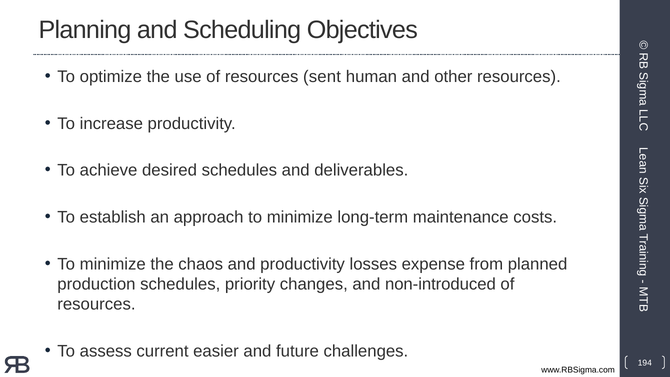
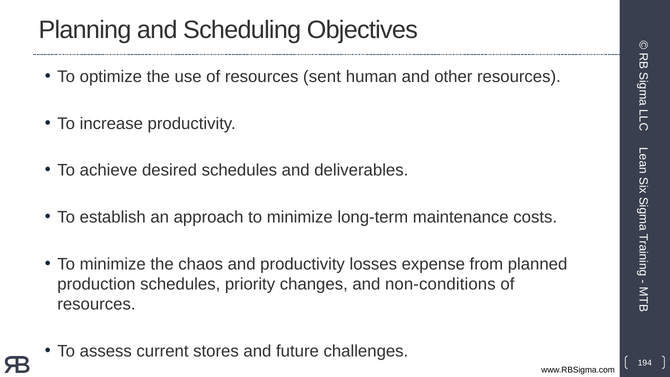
non-introduced: non-introduced -> non-conditions (440, 284)
easier: easier -> stores (216, 351)
